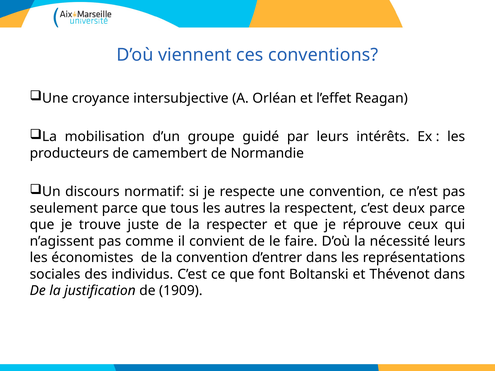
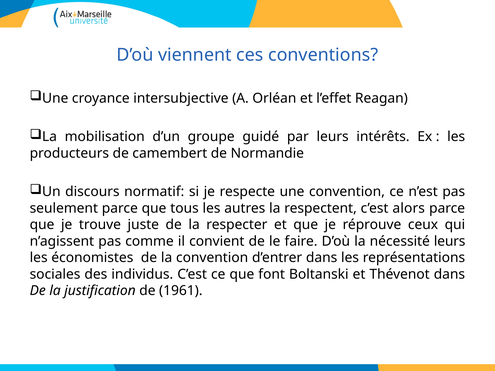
deux: deux -> alors (409, 208)
1909: 1909 -> 1961 (181, 291)
